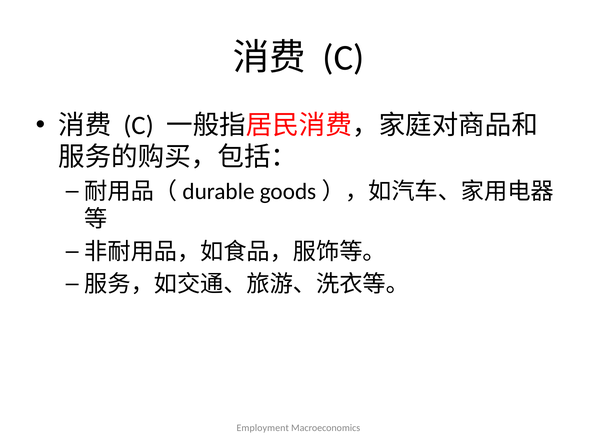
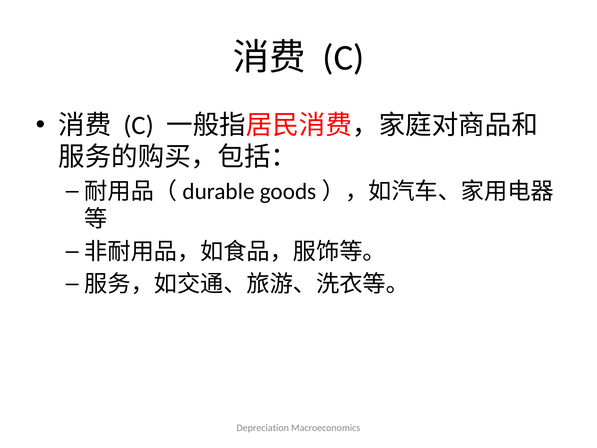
Employment: Employment -> Depreciation (263, 427)
